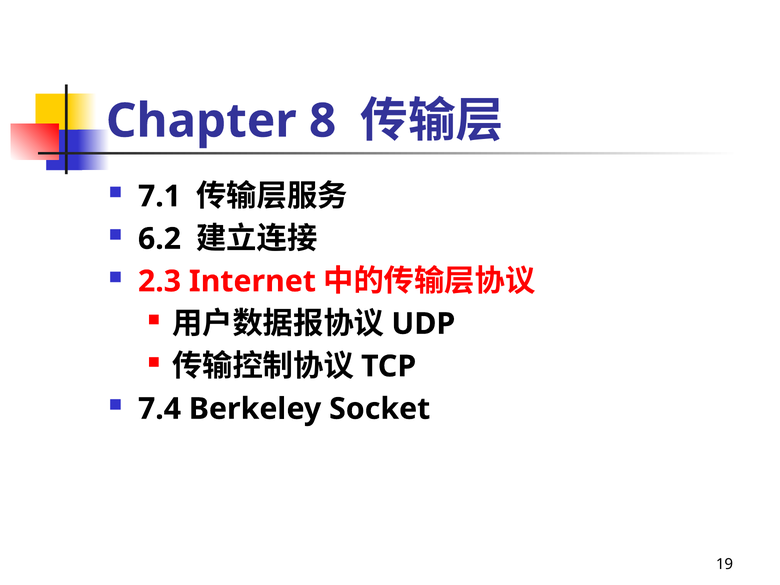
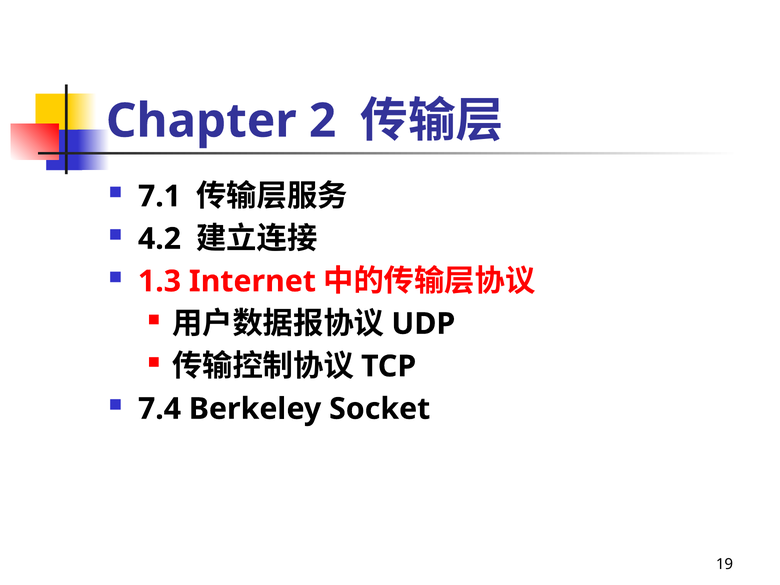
8: 8 -> 2 (323, 121)
6.2: 6.2 -> 4.2 (160, 239)
2.3: 2.3 -> 1.3 (160, 281)
